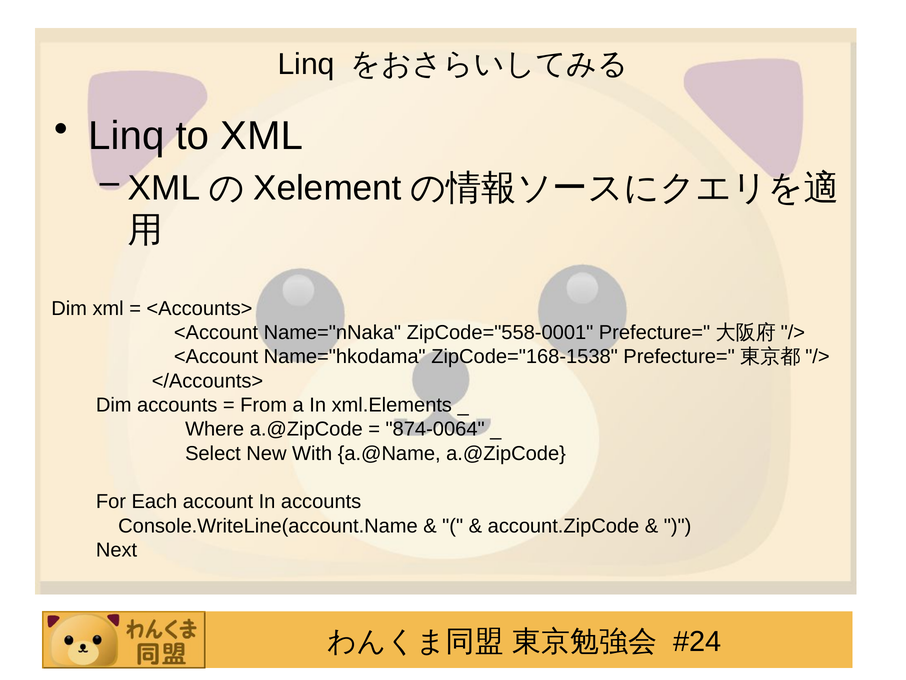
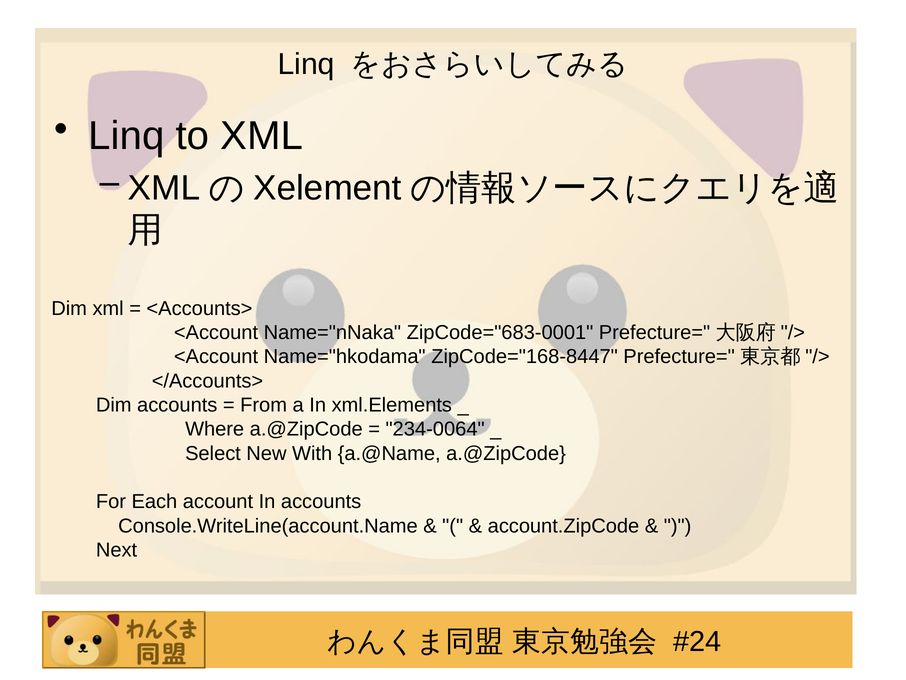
ZipCode="558-0001: ZipCode="558-0001 -> ZipCode="683-0001 (500, 332)
ZipCode="168-1538: ZipCode="168-1538 -> ZipCode="168-8447 (525, 356)
874-0064: 874-0064 -> 234-0064 (435, 429)
